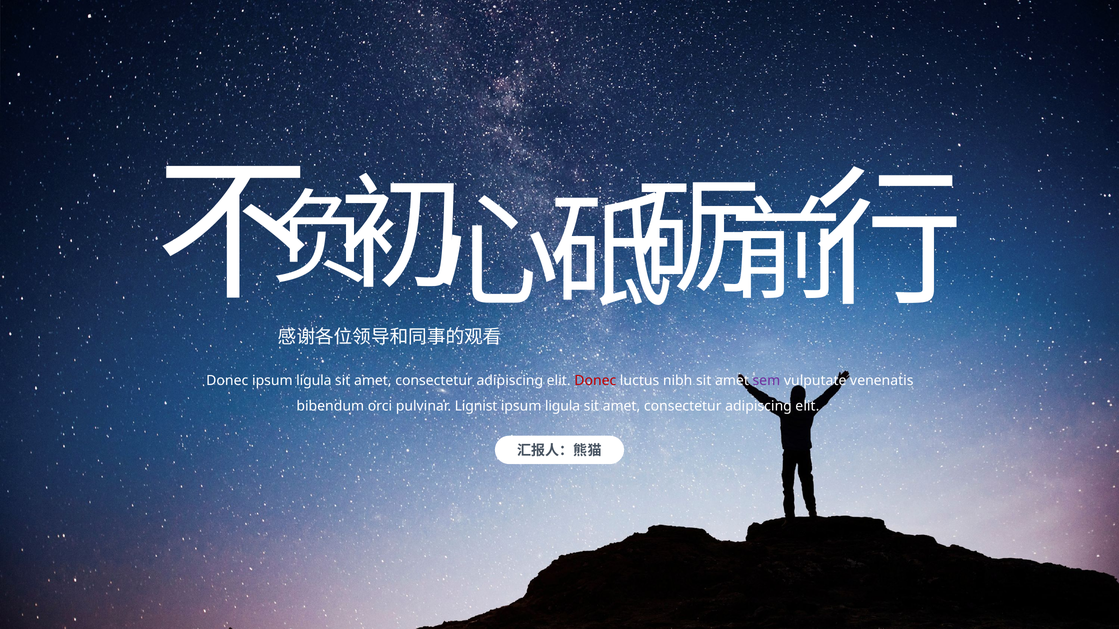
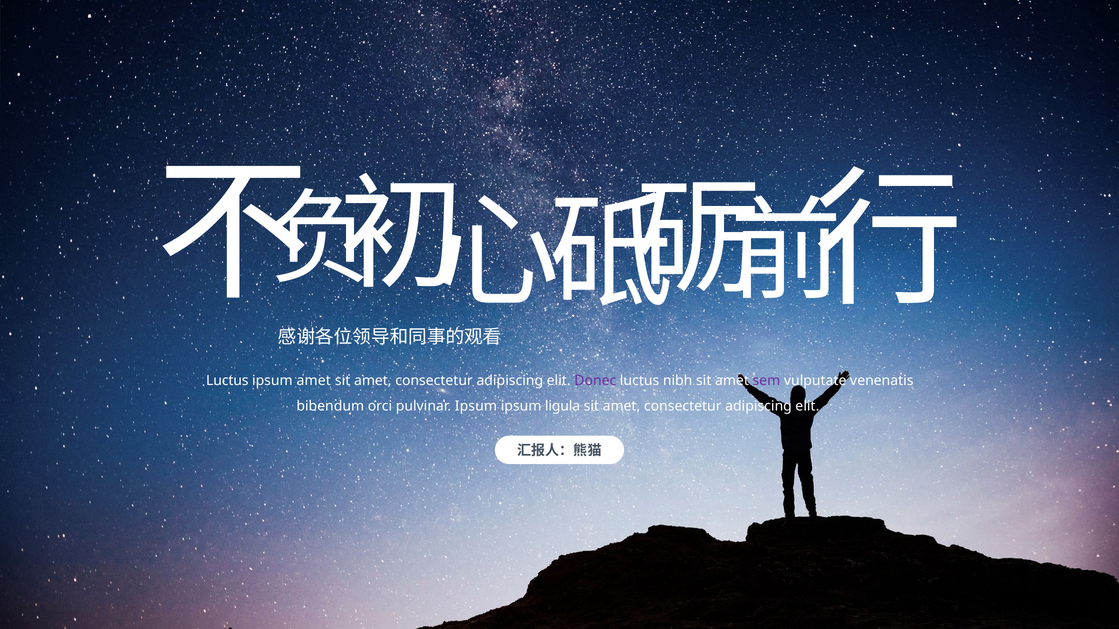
Donec: Donec -> Luctus (227, 381)
ligula: ligula -> amet (314, 381)
Donec colour: red -> purple (595, 381)
pulvinar Lignist: Lignist -> Ipsum (476, 406)
